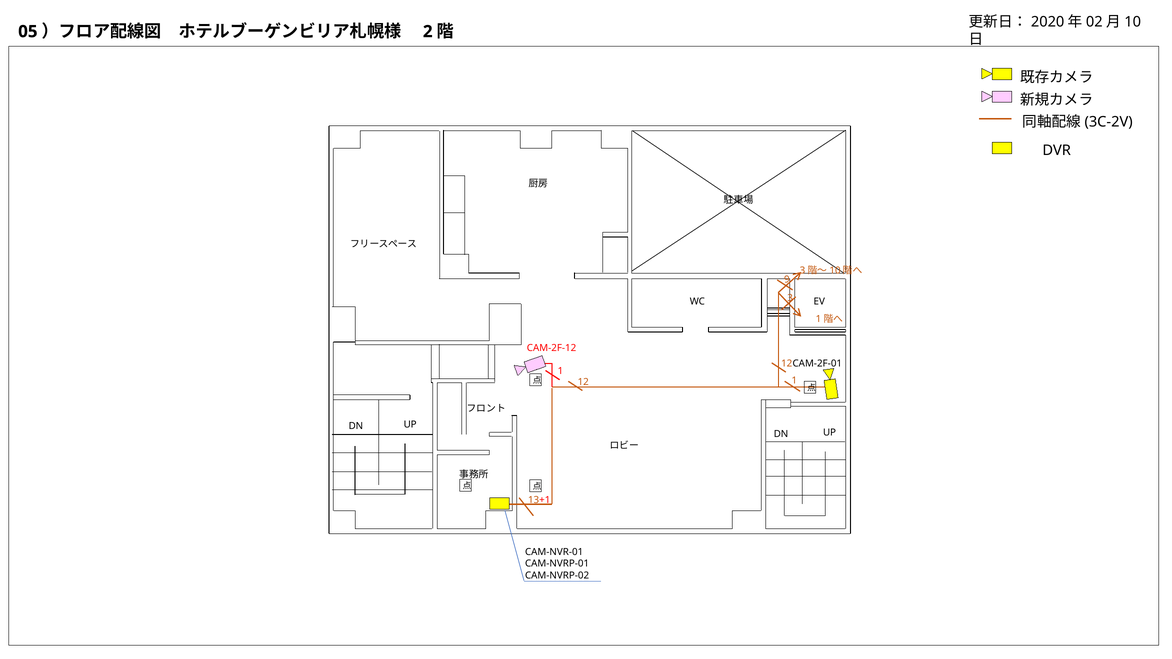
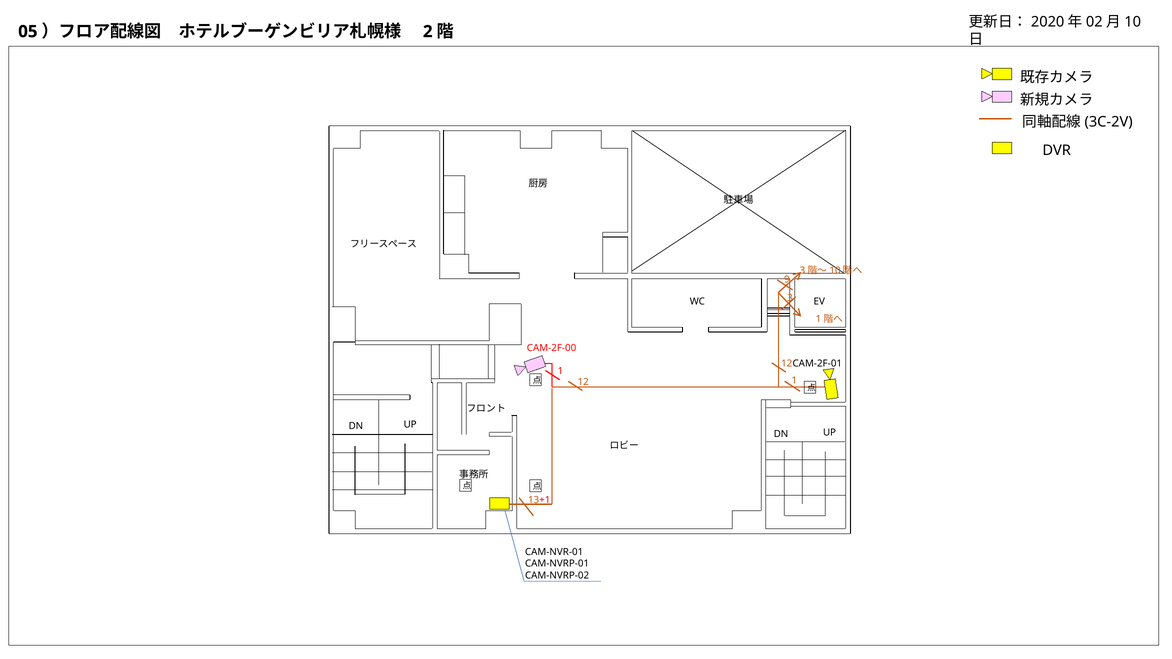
CAM-2F-12: CAM-2F-12 -> CAM-2F-00 (552, 348)
